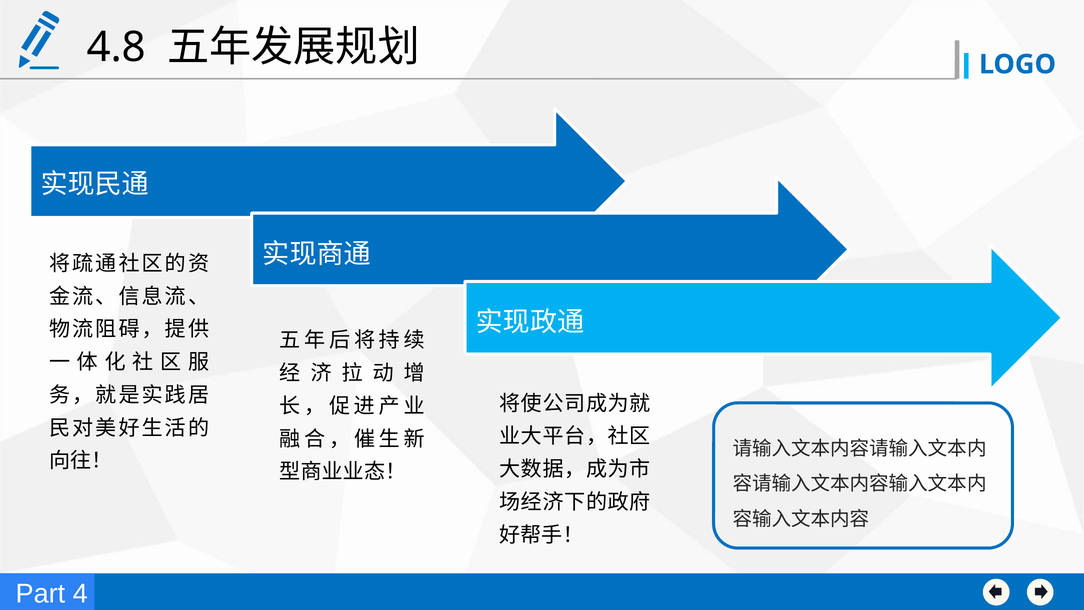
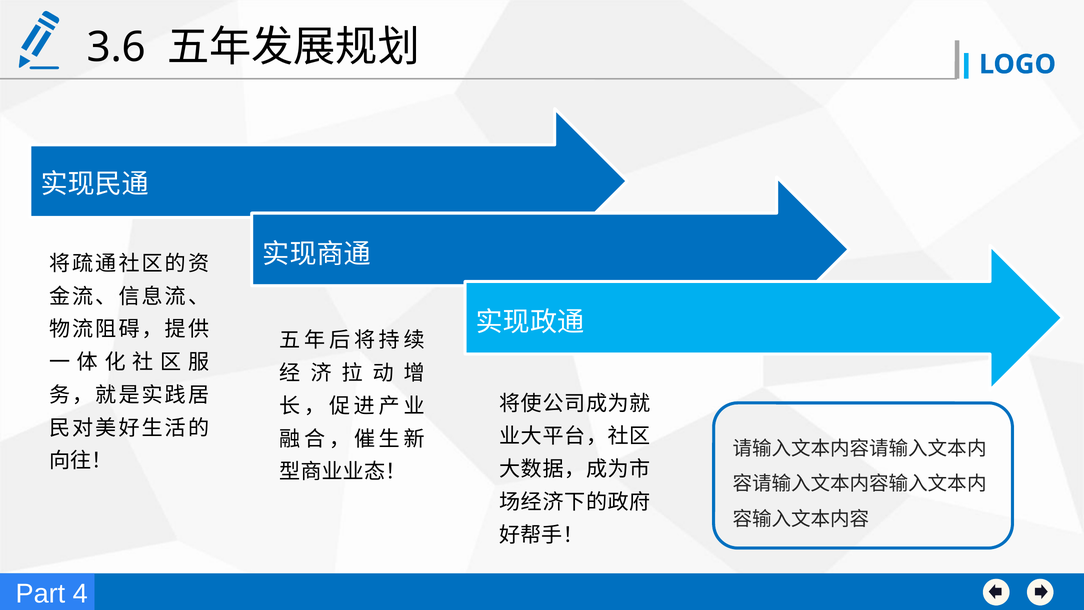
4.8: 4.8 -> 3.6 (116, 47)
